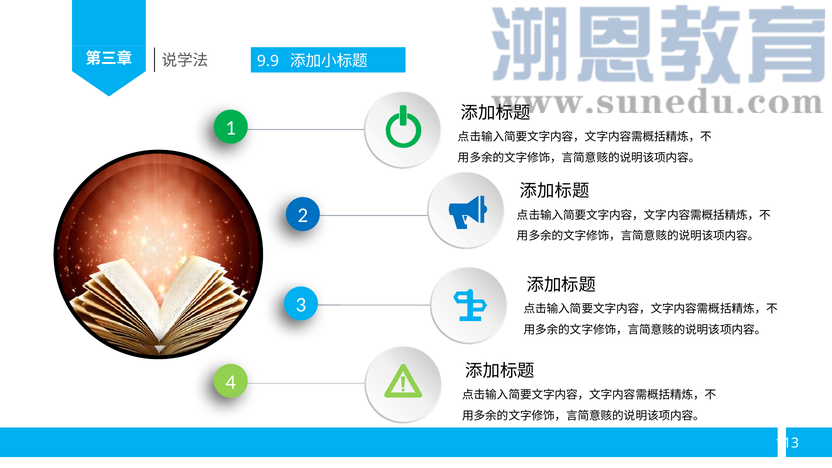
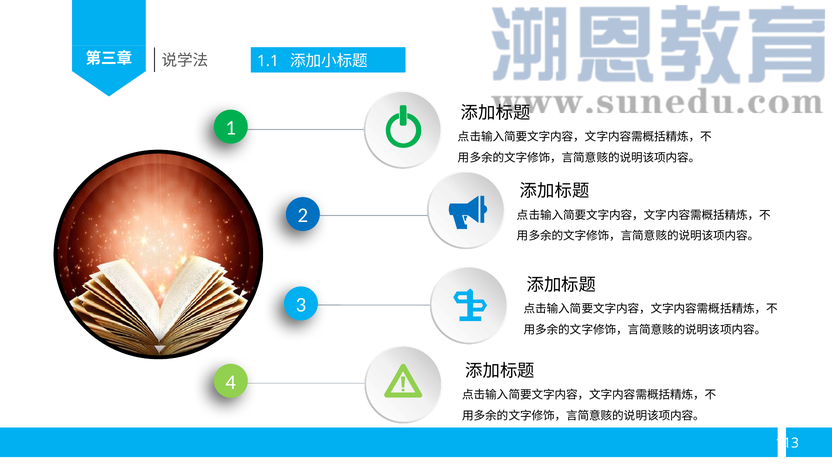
9.9: 9.9 -> 1.1 (268, 61)
